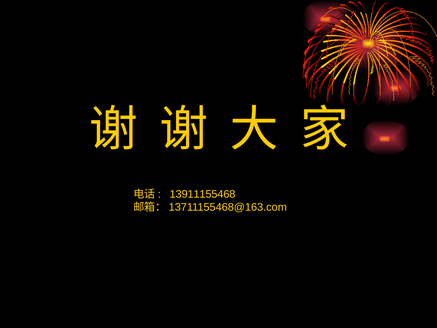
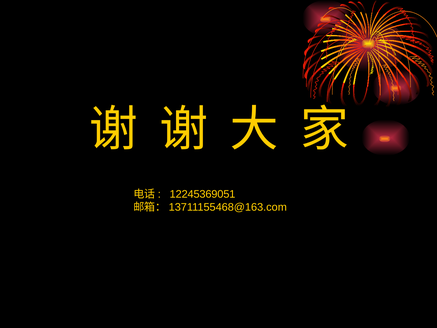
13911155468: 13911155468 -> 12245369051 (203, 194)
